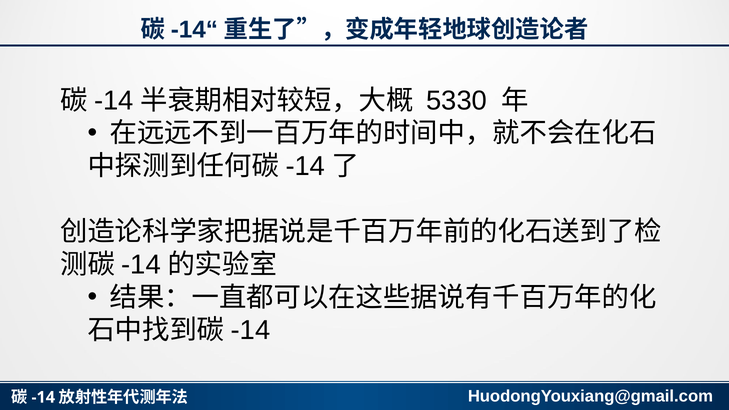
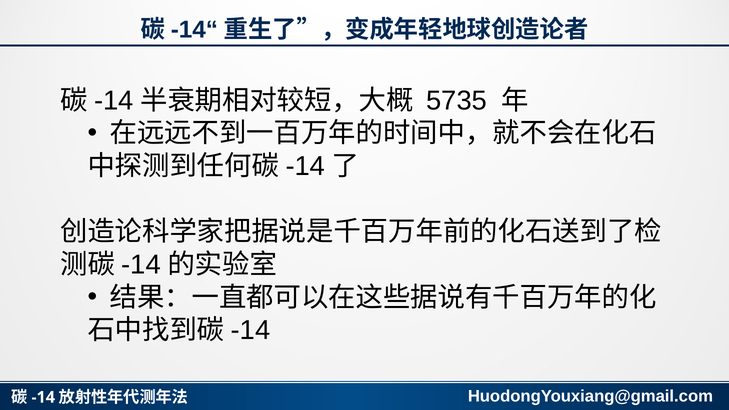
5330: 5330 -> 5735 (457, 101)
